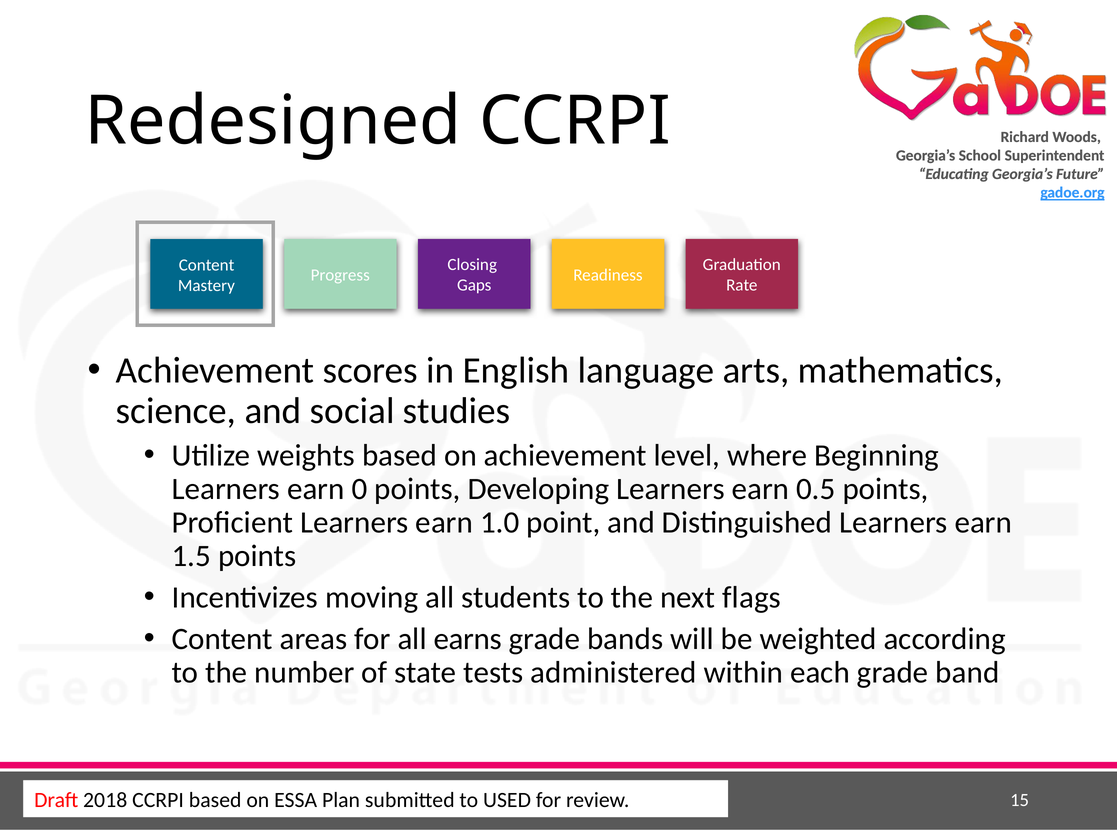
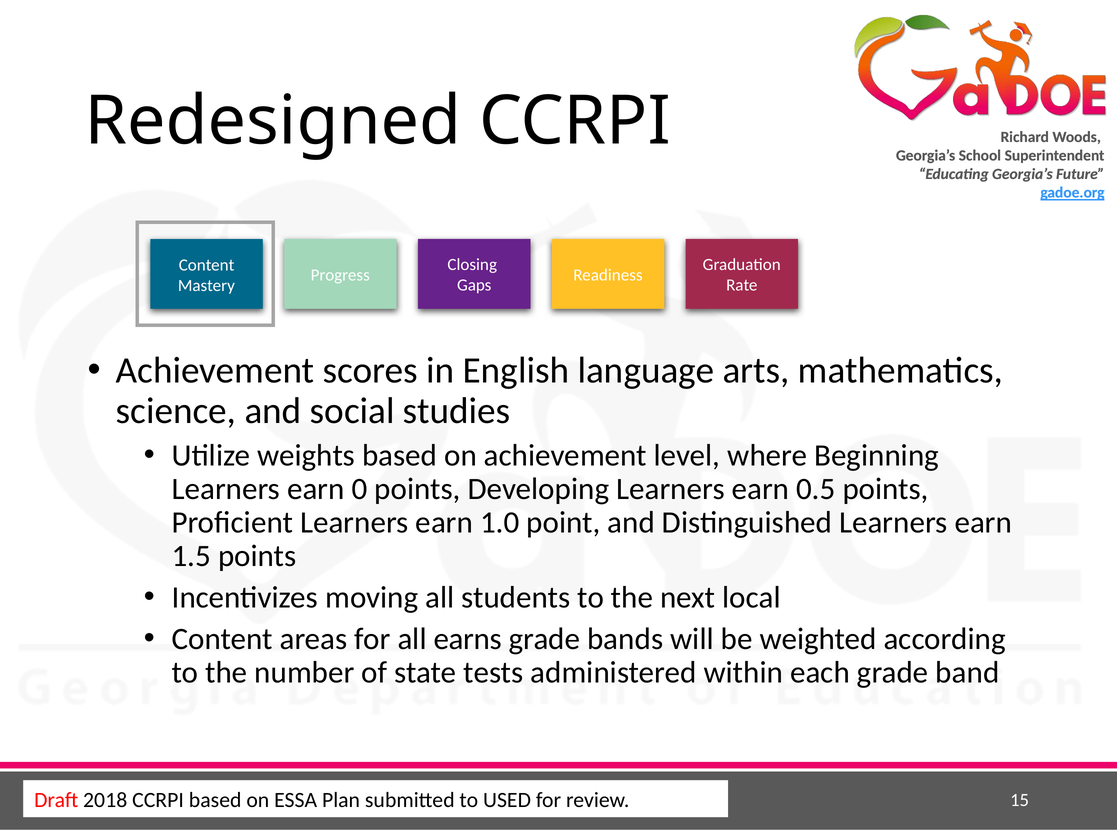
flags: flags -> local (752, 597)
